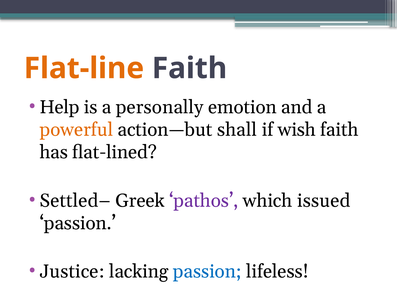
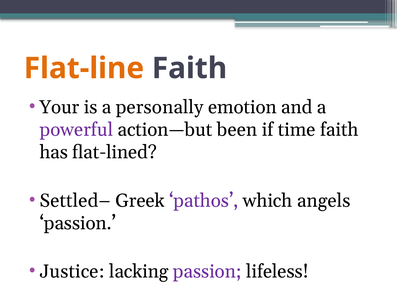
Help: Help -> Your (60, 107)
powerful colour: orange -> purple (76, 130)
shall: shall -> been (237, 130)
wish: wish -> time (297, 130)
issued: issued -> angels (324, 200)
passion colour: blue -> purple (207, 271)
